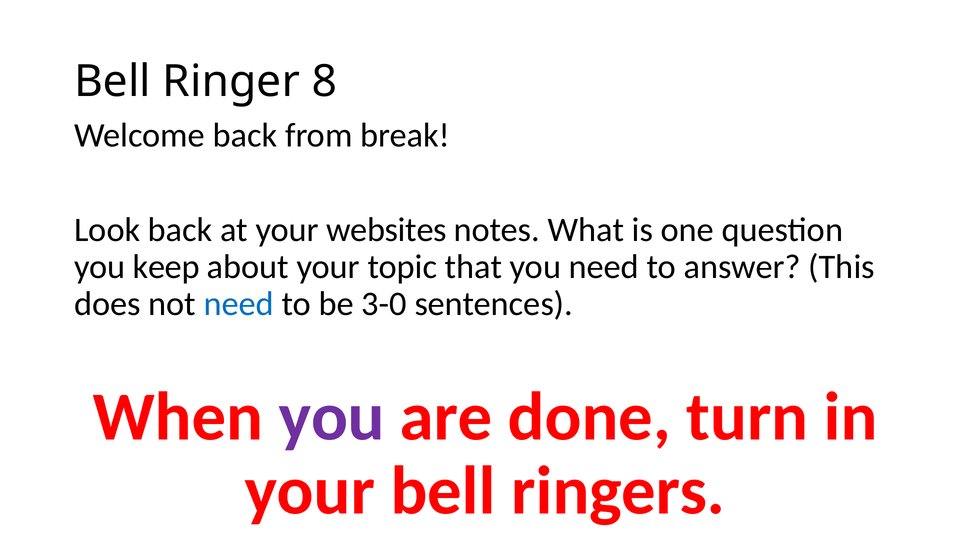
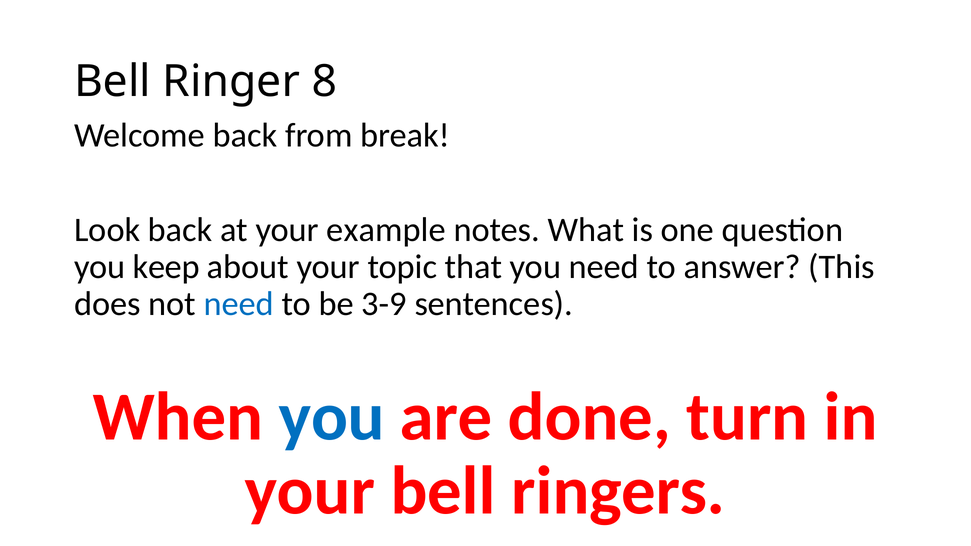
websites: websites -> example (386, 230)
3-0: 3-0 -> 3-9 (384, 304)
you colour: purple -> blue (332, 417)
